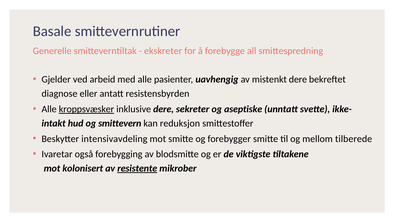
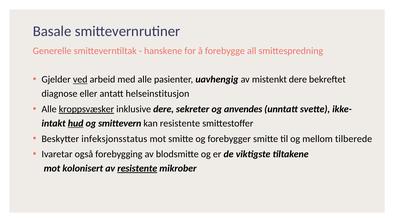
ekskreter: ekskreter -> hanskene (163, 51)
ved underline: none -> present (80, 79)
resistensbyrden: resistensbyrden -> helseinstitusjon (158, 94)
aseptiske: aseptiske -> anvendes (243, 109)
hud underline: none -> present (76, 123)
kan reduksjon: reduksjon -> resistente (180, 123)
intensivavdeling: intensivavdeling -> infeksjonsstatus (114, 139)
